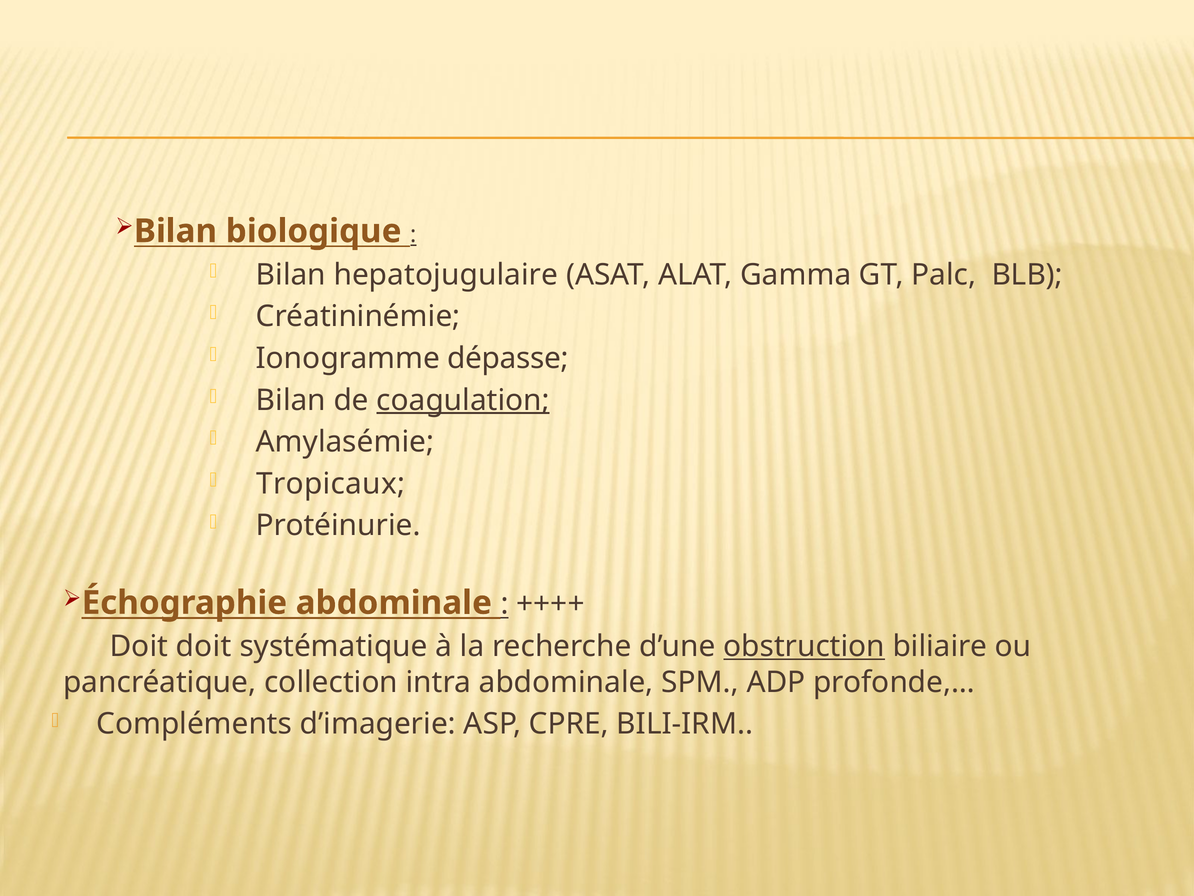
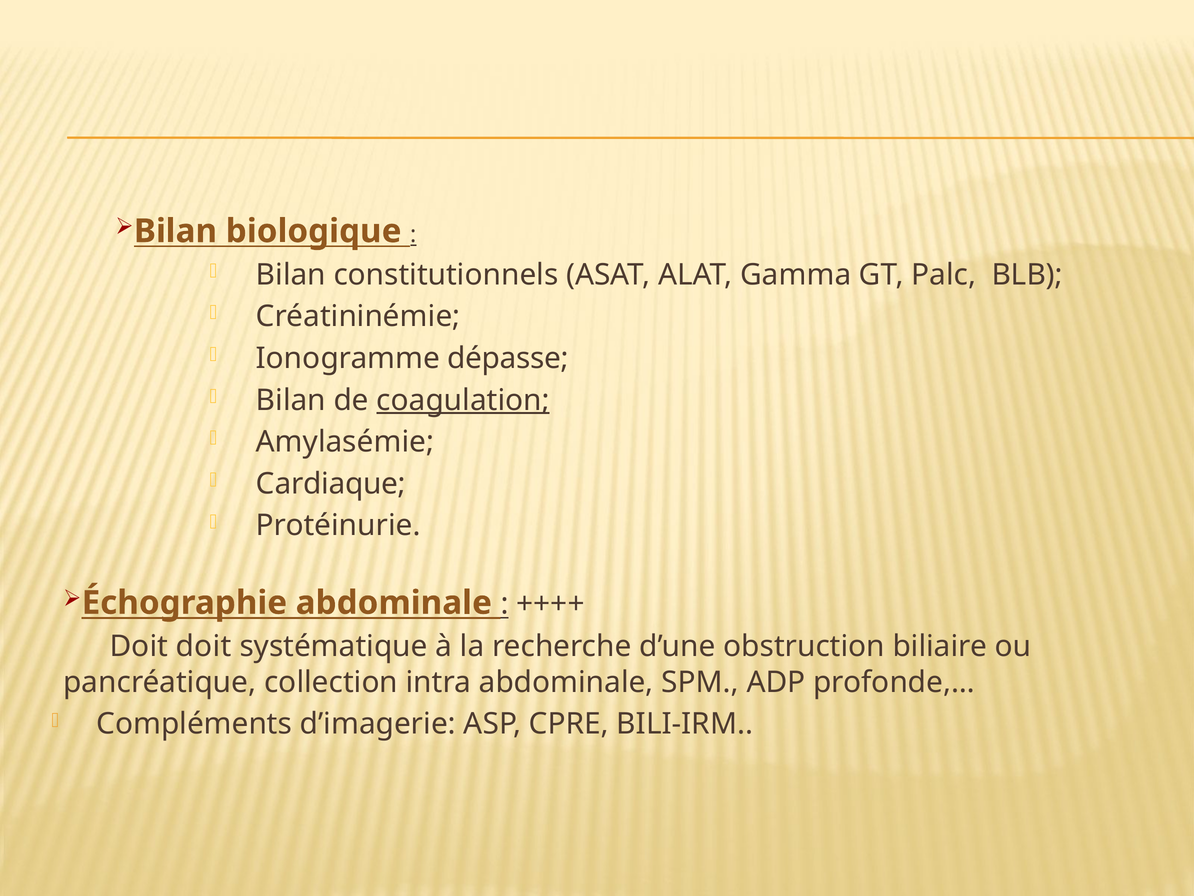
hepatojugulaire: hepatojugulaire -> constitutionnels (446, 275)
Tropicaux: Tropicaux -> Cardiaque (331, 484)
obstruction underline: present -> none (804, 646)
